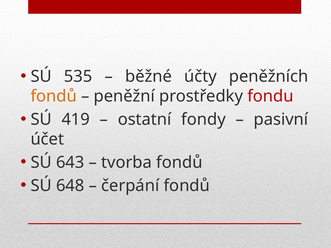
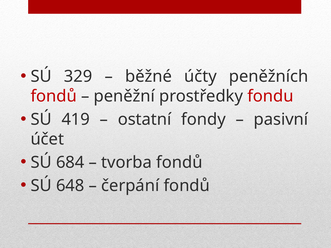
535: 535 -> 329 (78, 77)
fondů colour: orange -> red (54, 96)
643: 643 -> 684 (70, 163)
